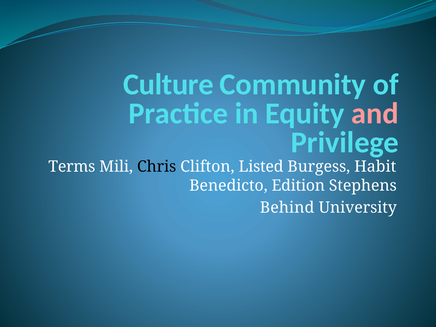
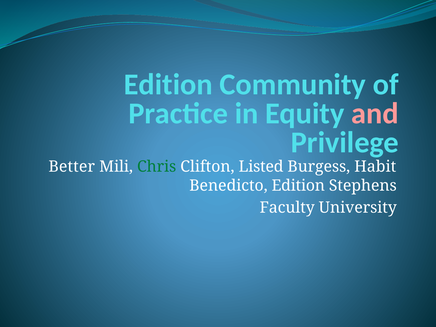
Culture: Culture -> Edition (168, 84)
Terms: Terms -> Better (72, 167)
Chris colour: black -> green (157, 167)
Behind: Behind -> Faculty (287, 208)
